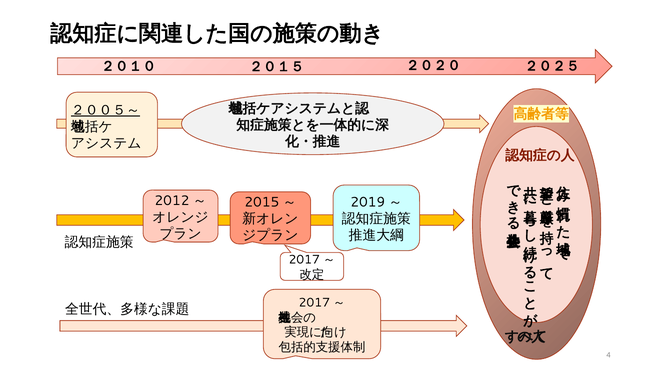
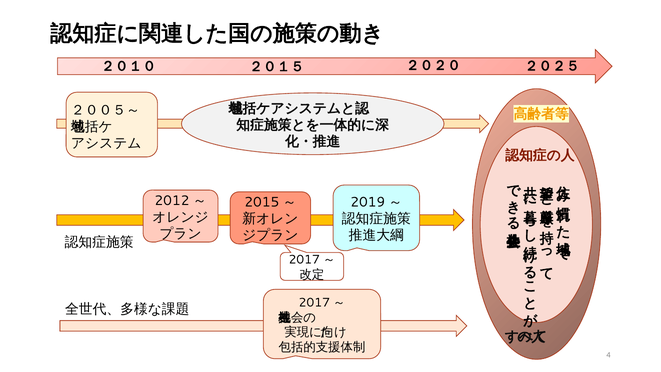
２００５～ underline: present -> none (105, 110)
